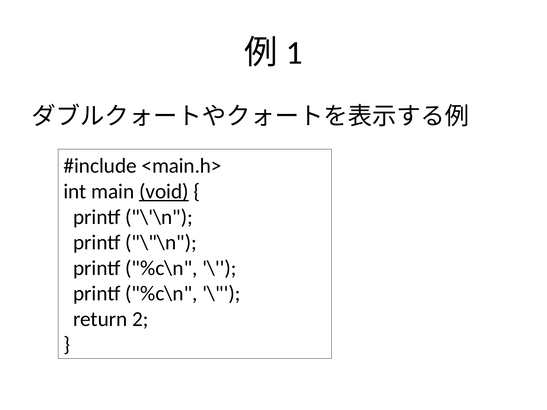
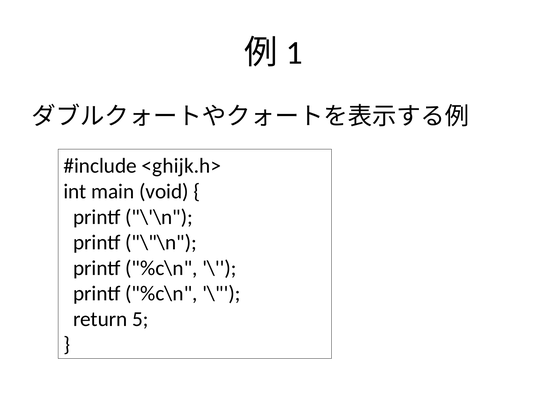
<main.h>: <main.h> -> <ghijk.h> (181, 166)
void underline: present -> none (164, 192)
2: 2 -> 5 (140, 319)
